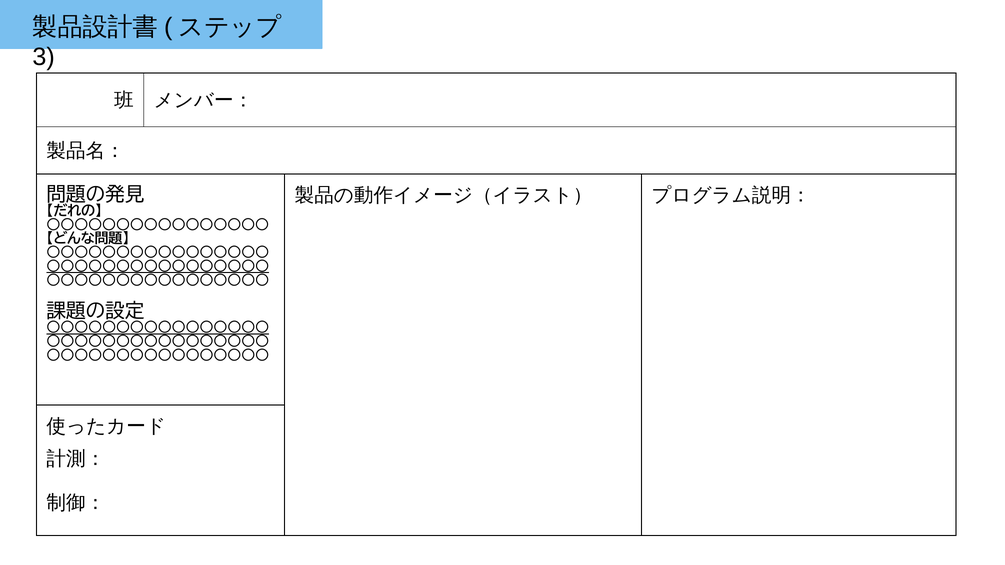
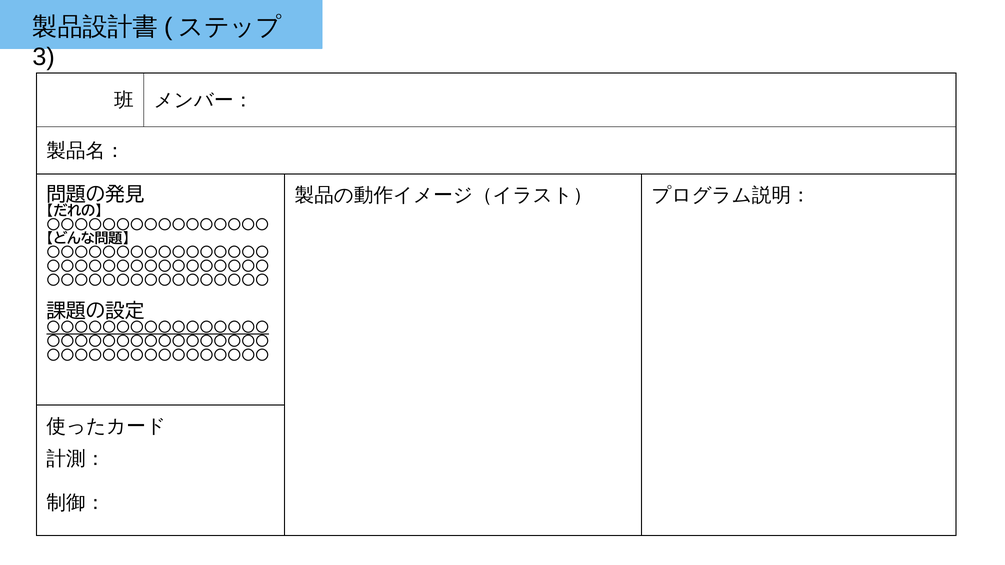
〇〇〇〇〇〇〇〇〇〇〇〇〇〇〇〇 underline: present -> none (158, 267)
